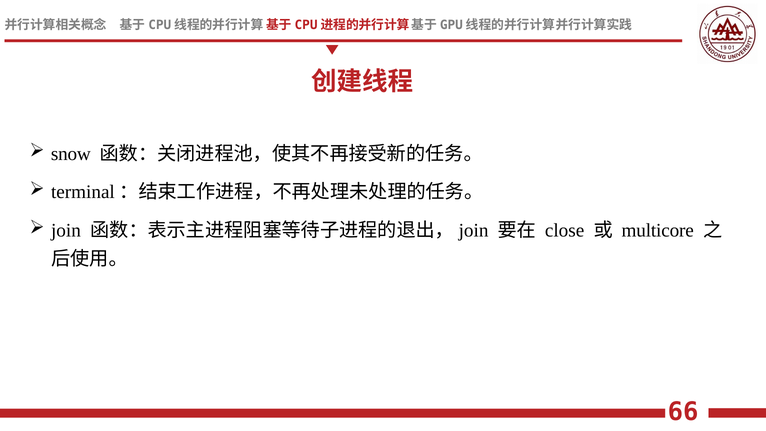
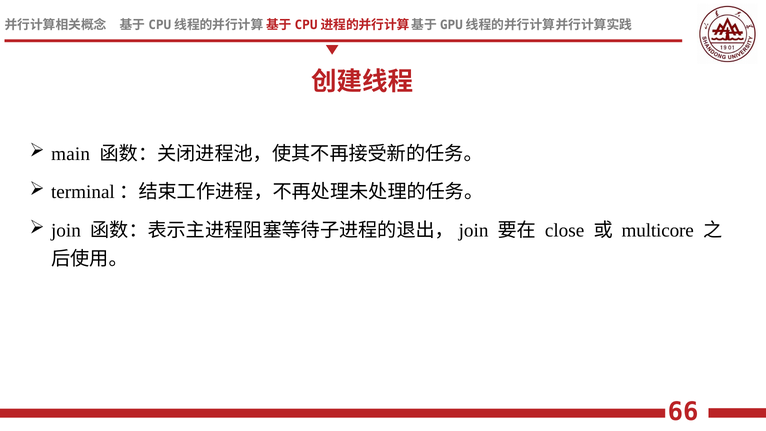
snow: snow -> main (71, 154)
